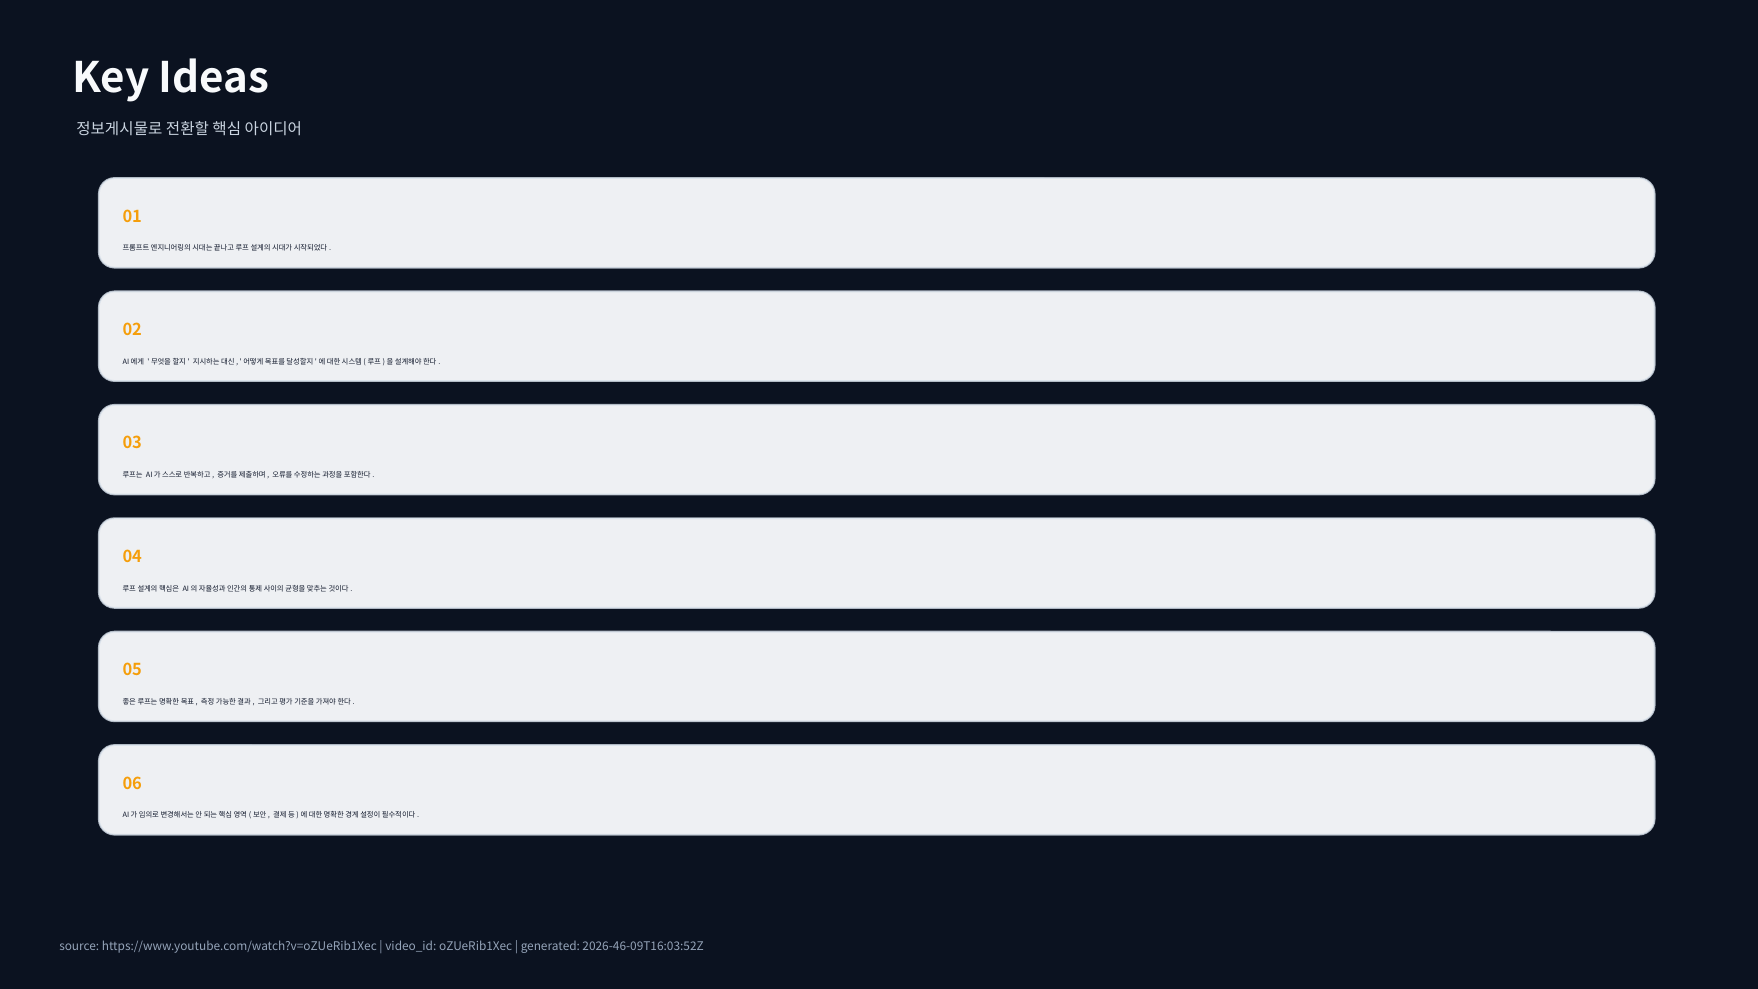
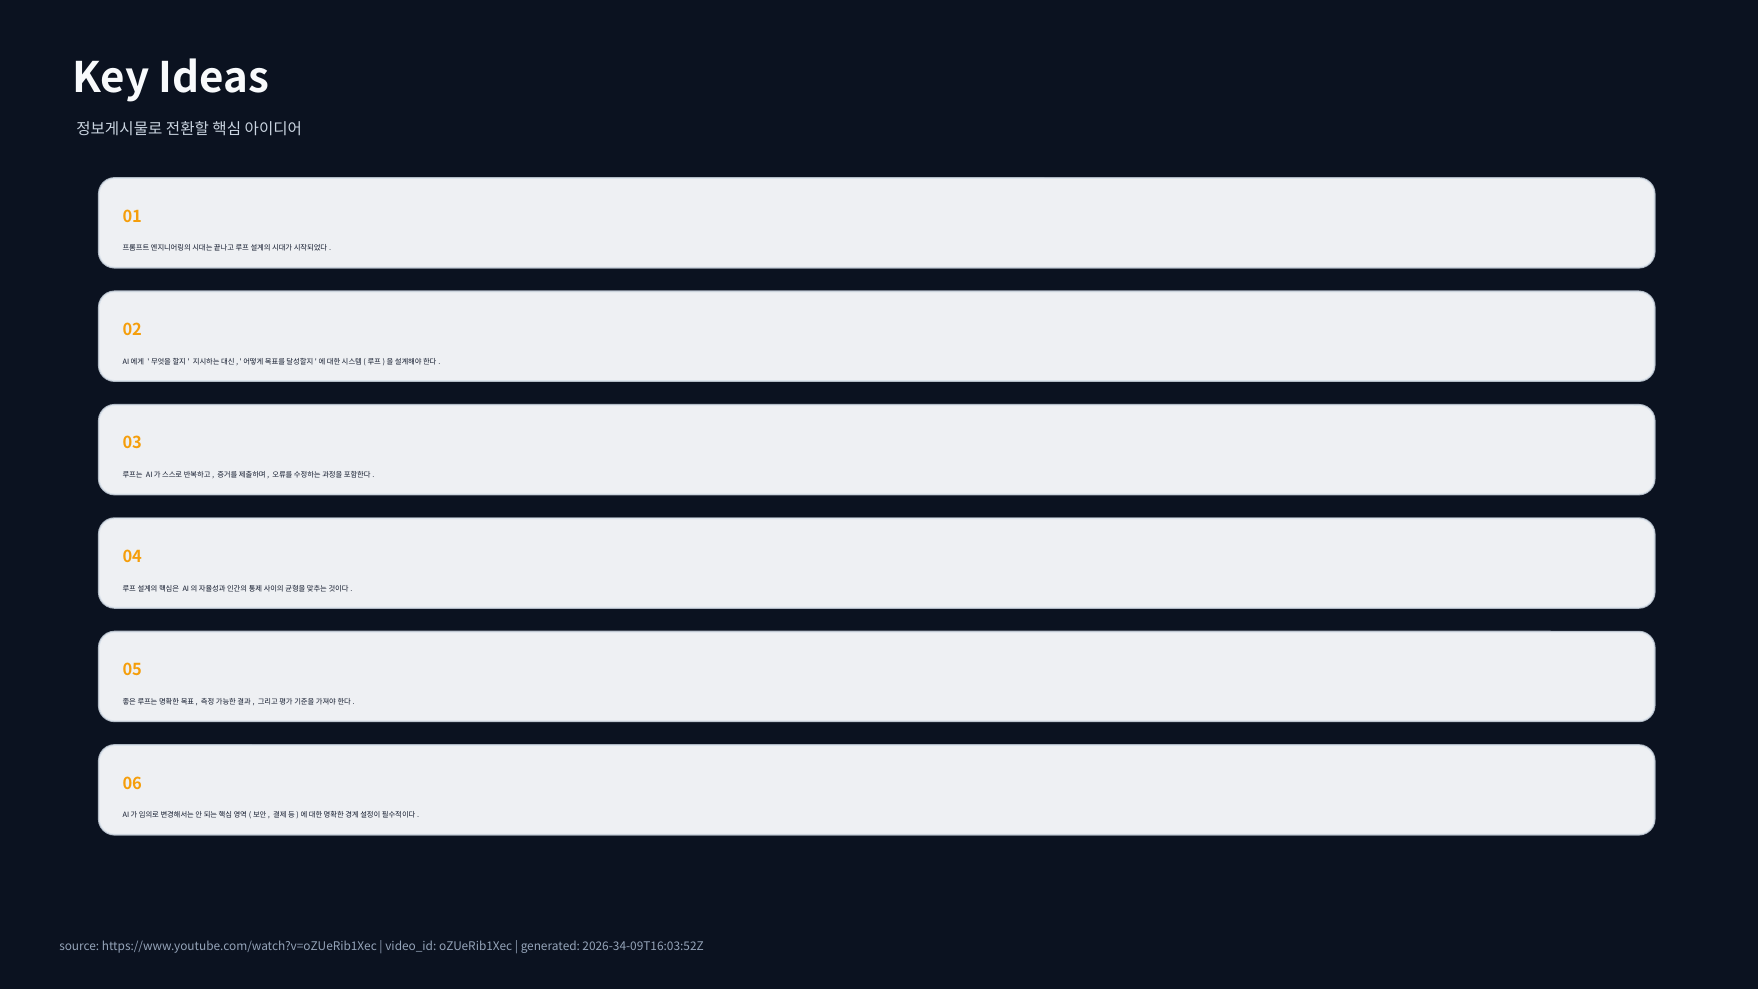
2026-46-09T16:03:52Z: 2026-46-09T16:03:52Z -> 2026-34-09T16:03:52Z (643, 947)
